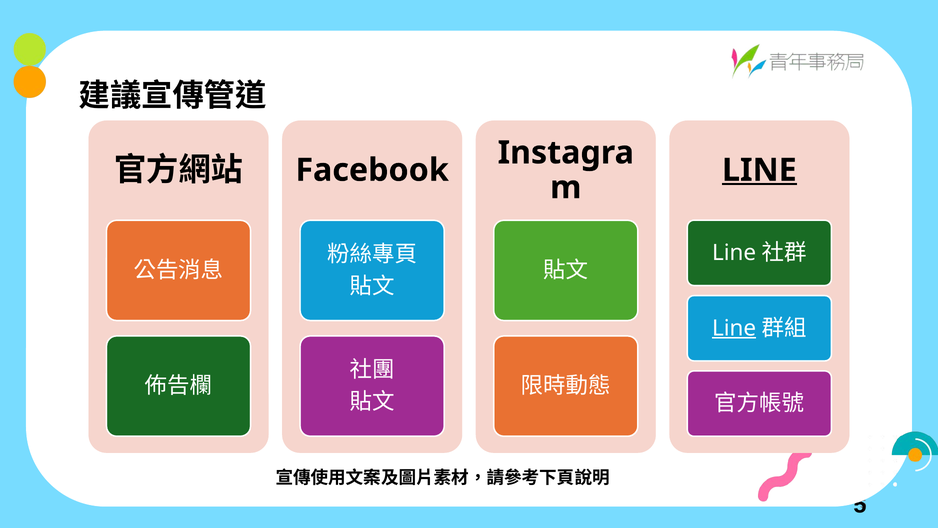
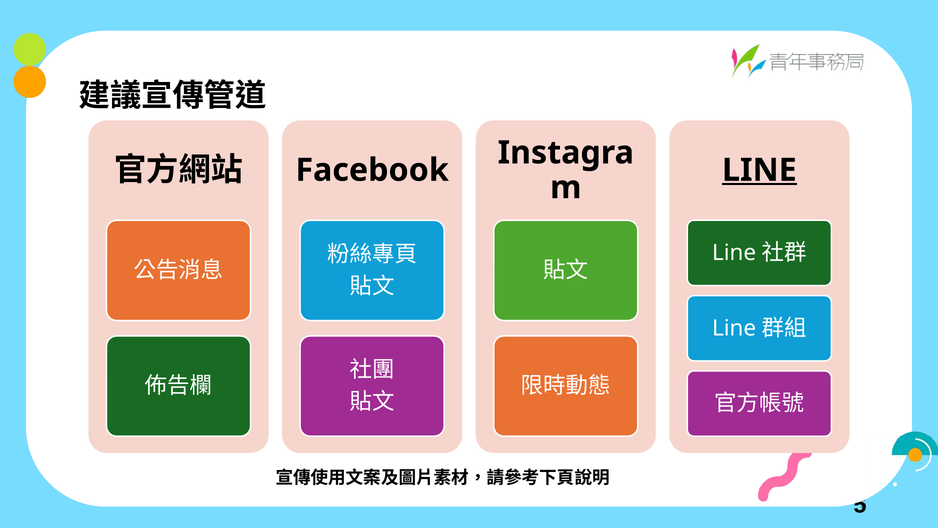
Line underline: present -> none (734, 328)
